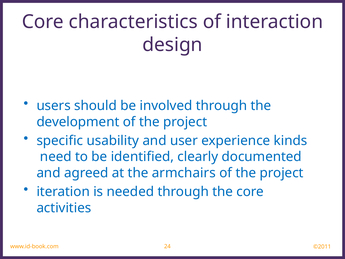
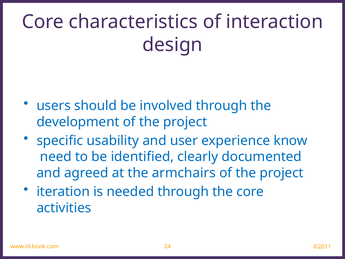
kinds: kinds -> know (291, 140)
